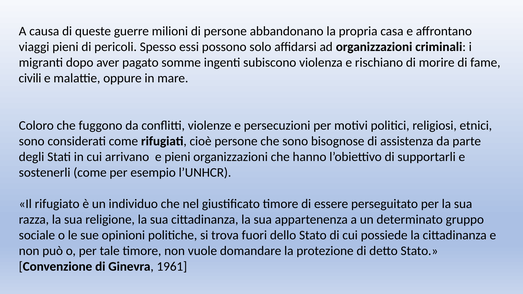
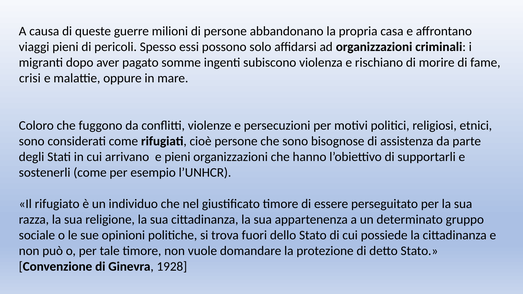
civili: civili -> crisi (30, 78)
1961: 1961 -> 1928 (172, 267)
